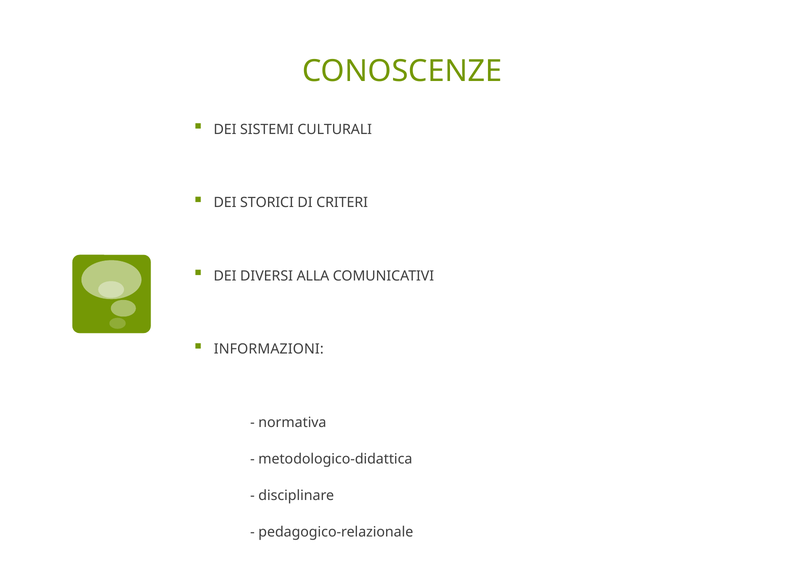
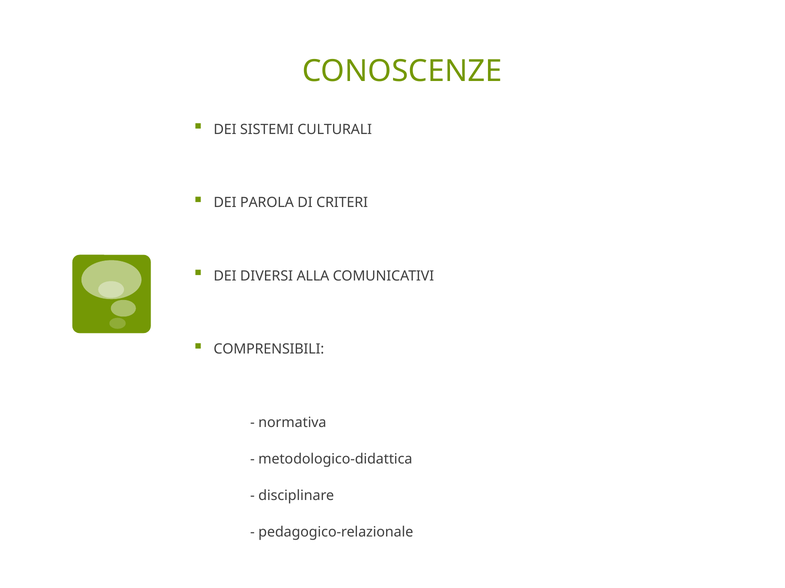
STORICI: STORICI -> PAROLA (267, 203)
INFORMAZIONI: INFORMAZIONI -> COMPRENSIBILI (269, 350)
